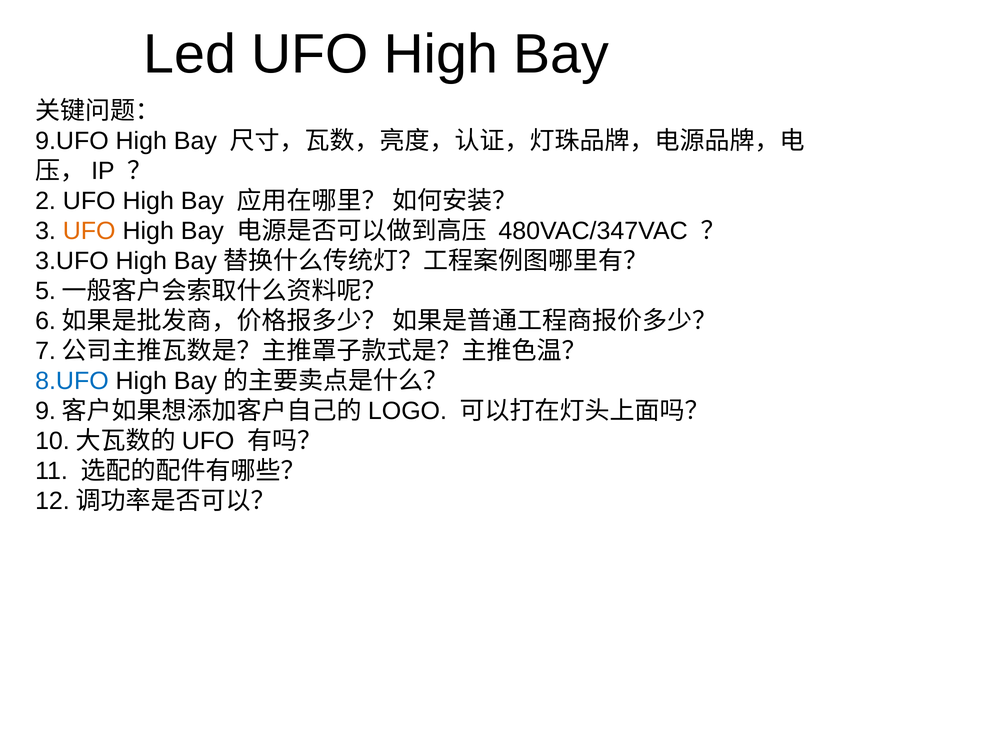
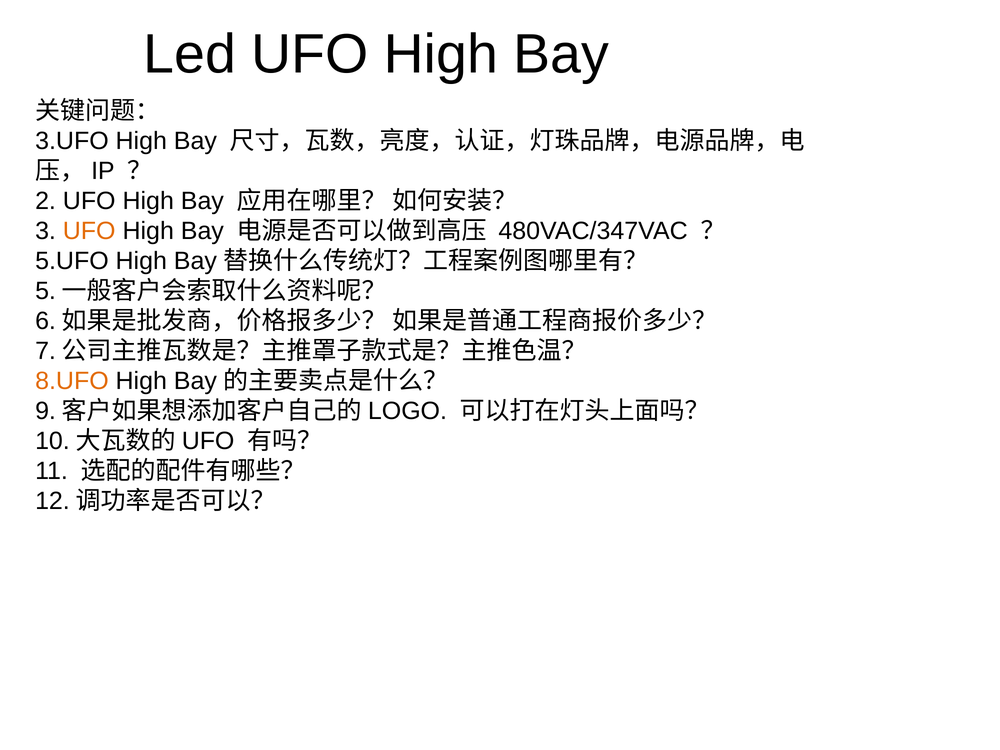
9.UFO: 9.UFO -> 3.UFO (72, 141)
3.UFO: 3.UFO -> 5.UFO (72, 261)
8.UFO colour: blue -> orange (72, 381)
